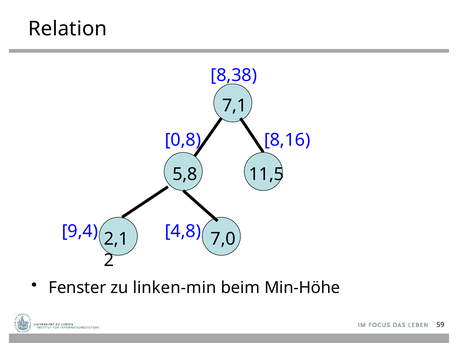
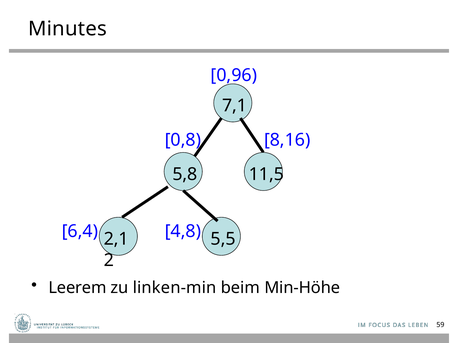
Relation: Relation -> Minutes (68, 29)
8,38: 8,38 -> 0,96 (234, 75)
9,4: 9,4 -> 6,4 (80, 232)
7,0: 7,0 -> 5,5 (223, 239)
Fenster: Fenster -> Leerem (77, 288)
